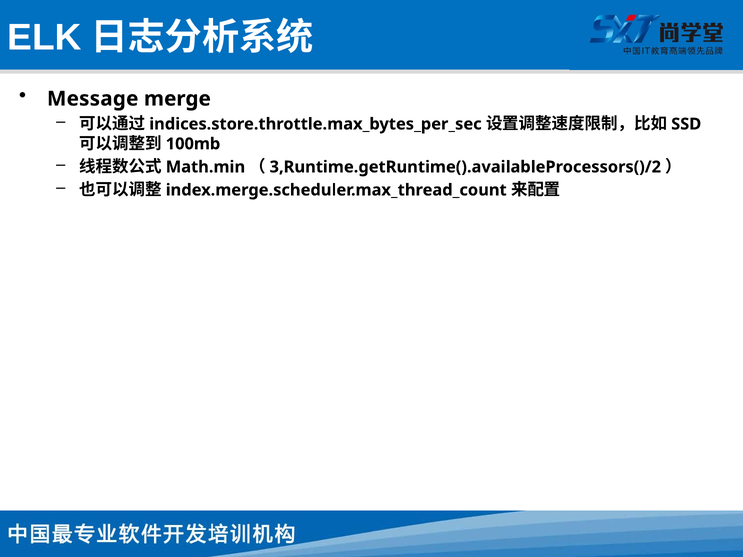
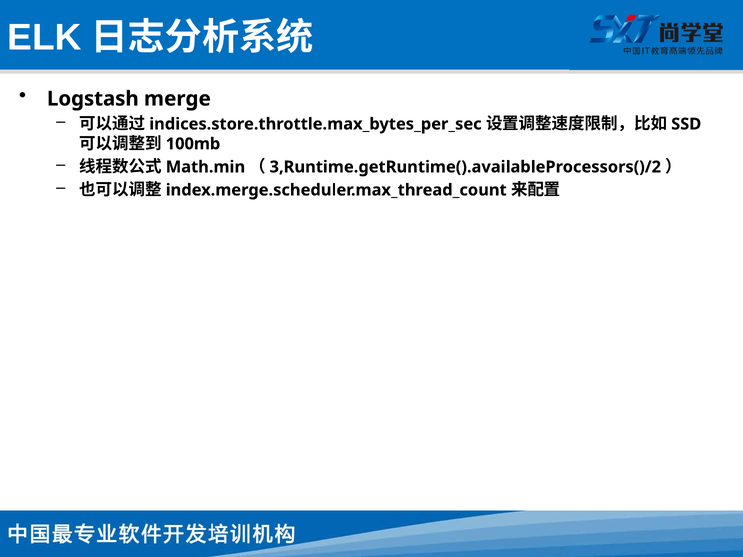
Message: Message -> Logstash (93, 99)
